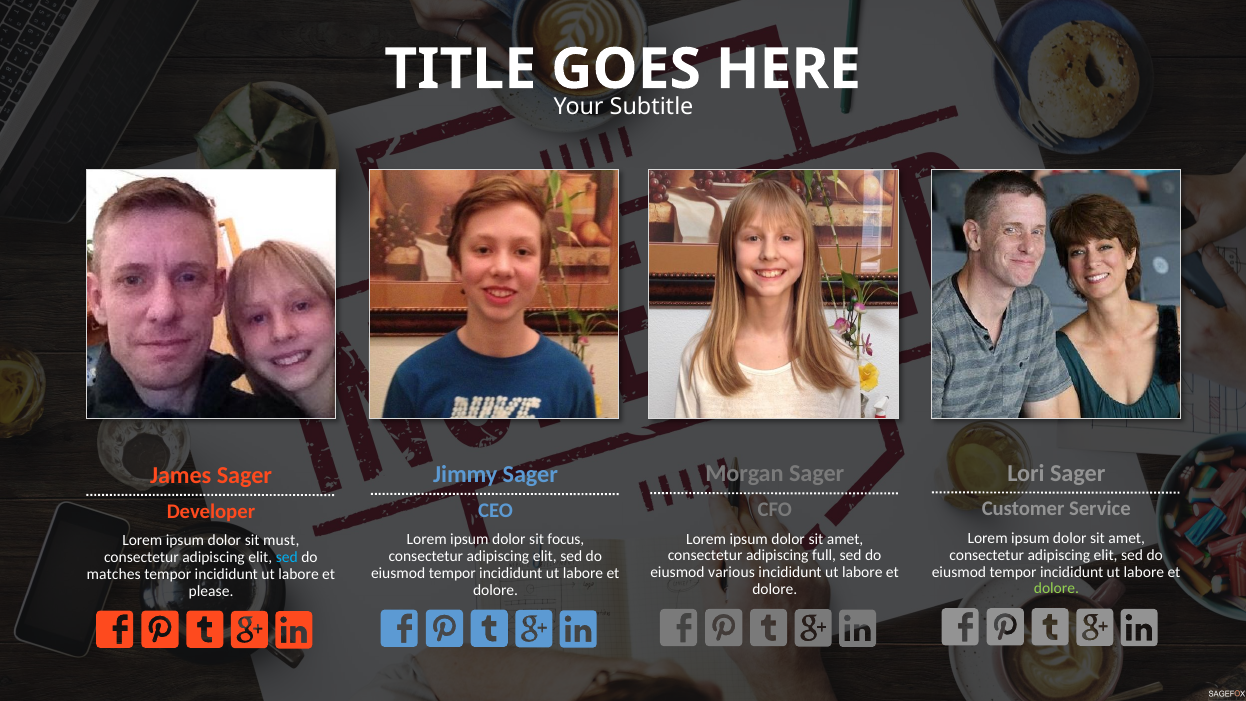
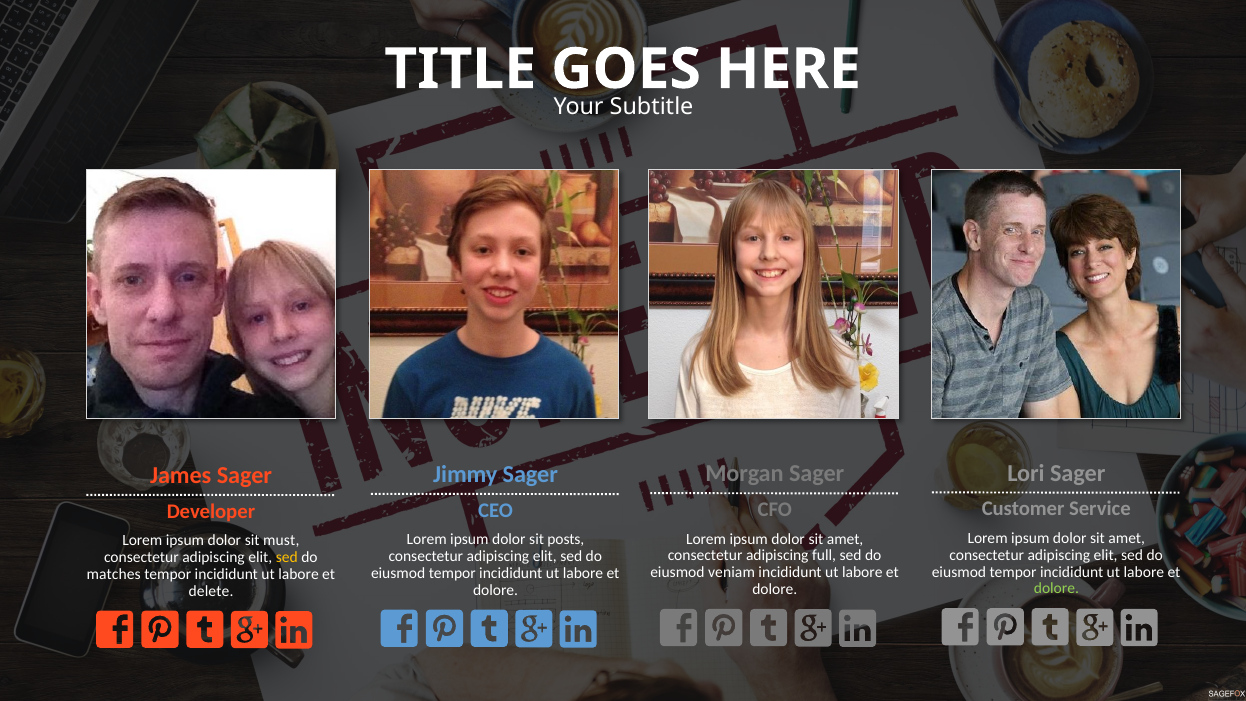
focus: focus -> posts (566, 540)
sed colour: light blue -> yellow (287, 557)
various: various -> veniam (732, 573)
please: please -> delete (211, 591)
